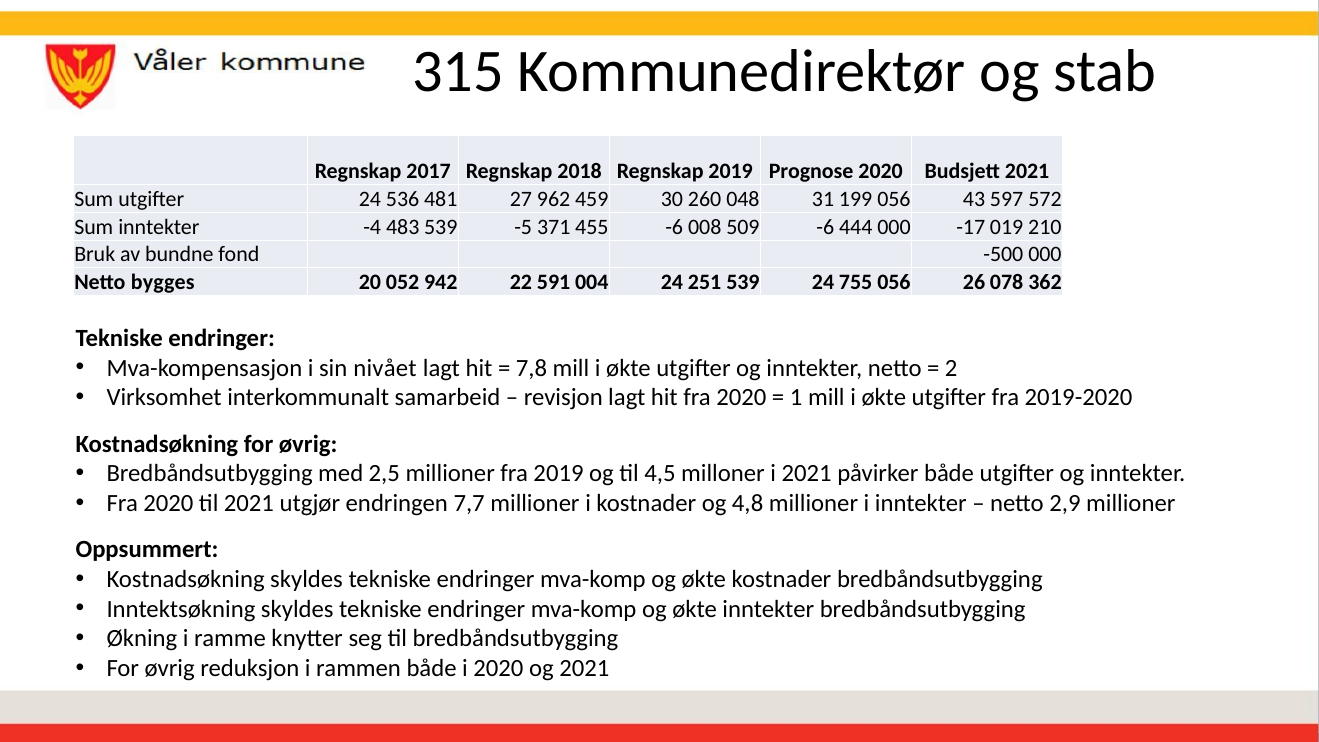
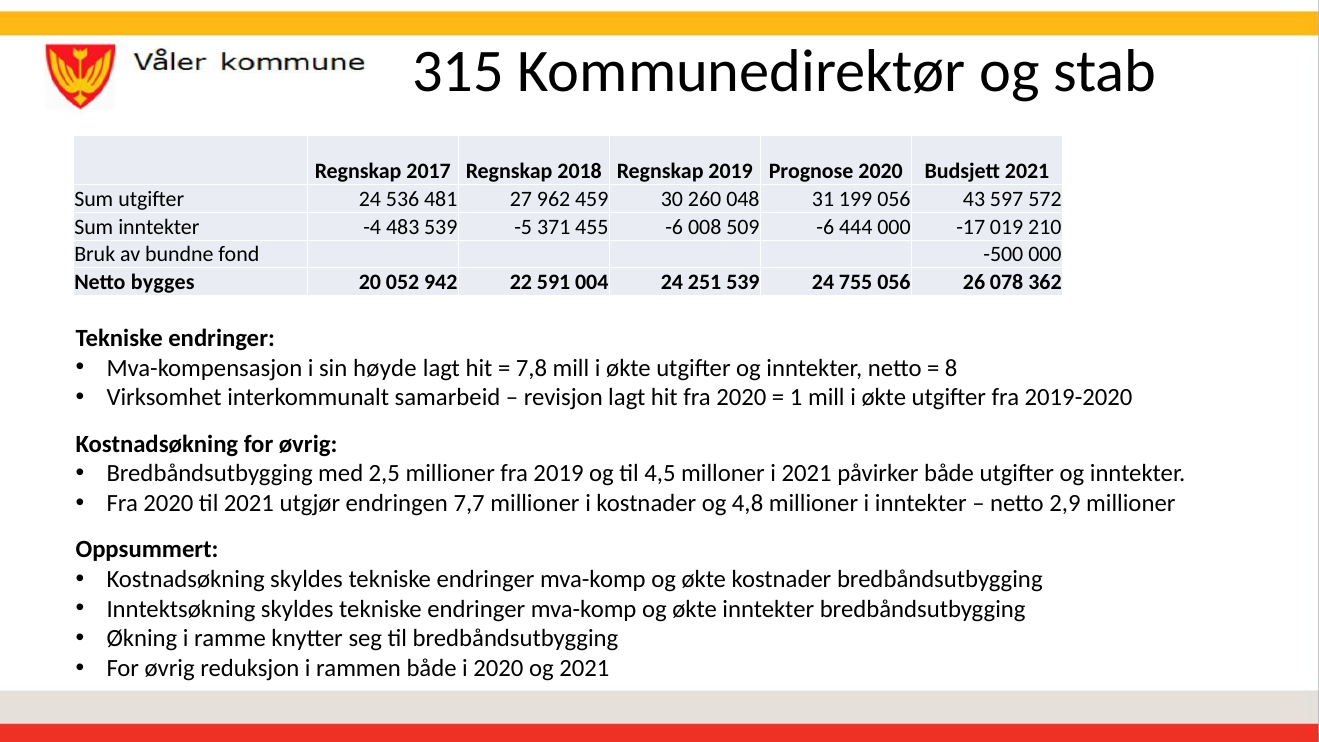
nivået: nivået -> høyde (385, 368)
2: 2 -> 8 (951, 368)
